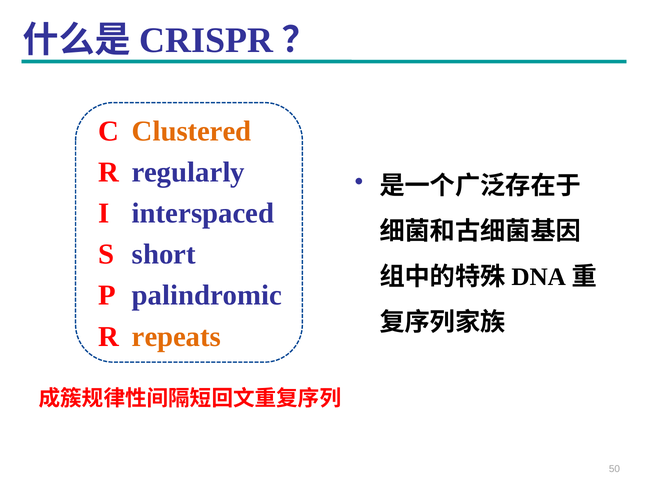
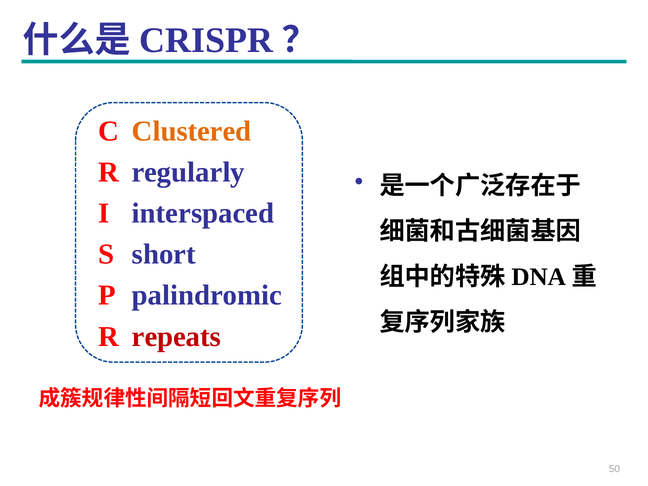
repeats colour: orange -> red (176, 337)
